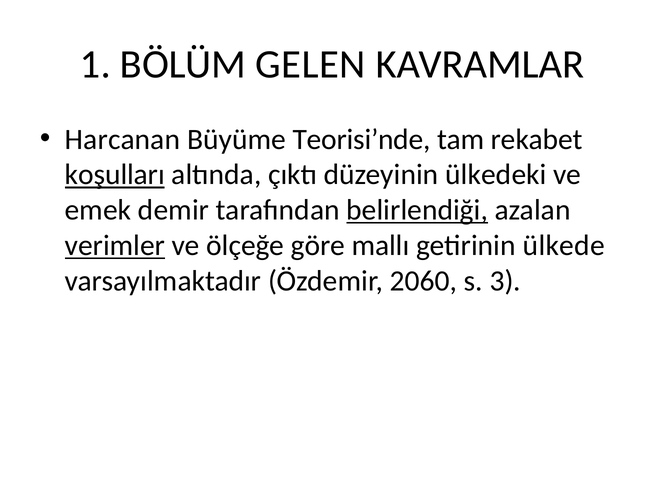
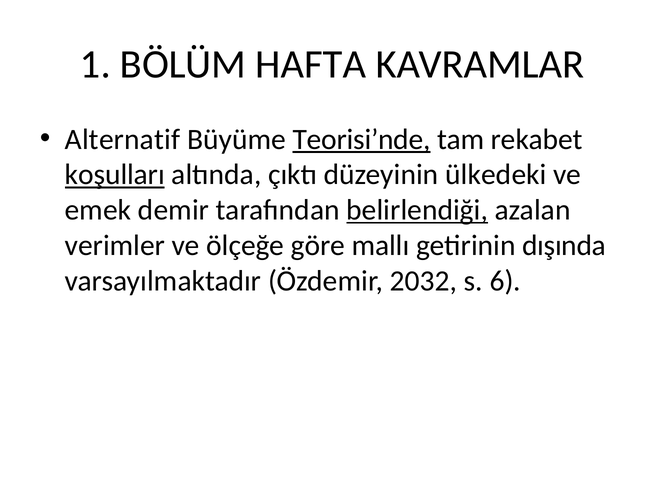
GELEN: GELEN -> HAFTA (311, 64)
Harcanan: Harcanan -> Alternatif (123, 140)
Teorisi’nde underline: none -> present (362, 140)
verimler underline: present -> none (115, 246)
ülkede: ülkede -> dışında (564, 246)
2060: 2060 -> 2032 (423, 281)
3: 3 -> 6 (505, 281)
